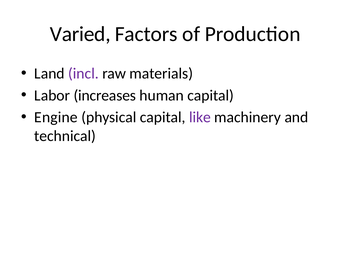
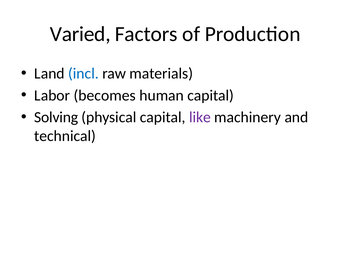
incl colour: purple -> blue (83, 74)
increases: increases -> becomes (105, 95)
Engine: Engine -> Solving (56, 117)
